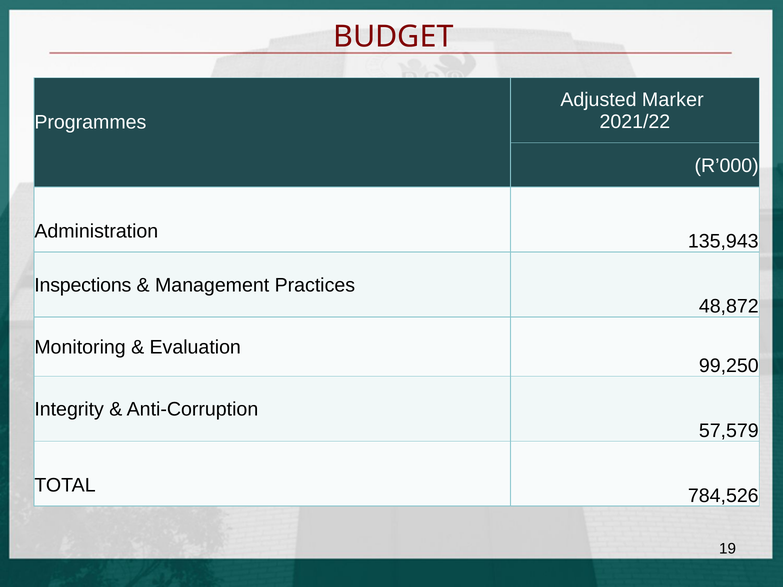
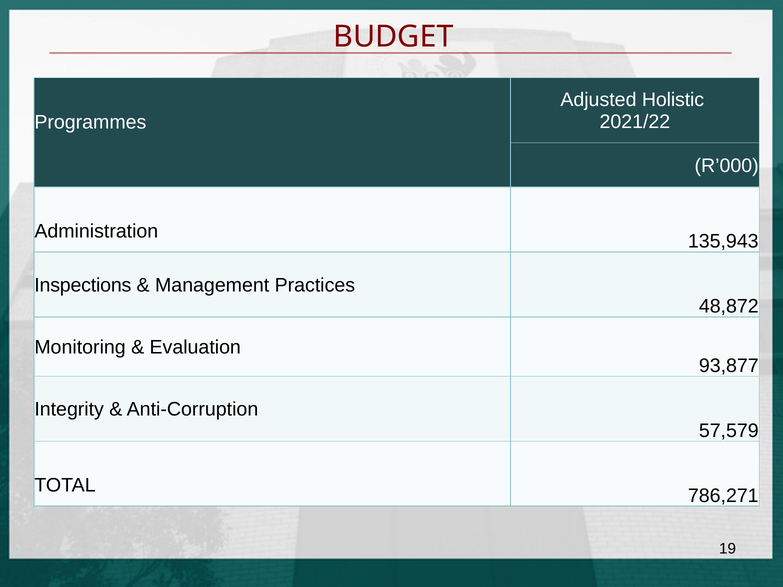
Marker: Marker -> Holistic (673, 100)
99,250: 99,250 -> 93,877 (729, 366)
784,526: 784,526 -> 786,271 (723, 496)
